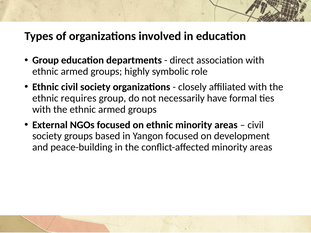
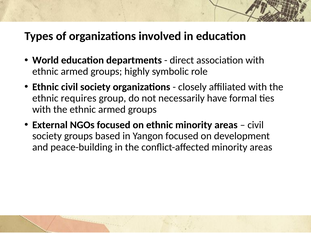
Group: Group -> World (46, 60)
